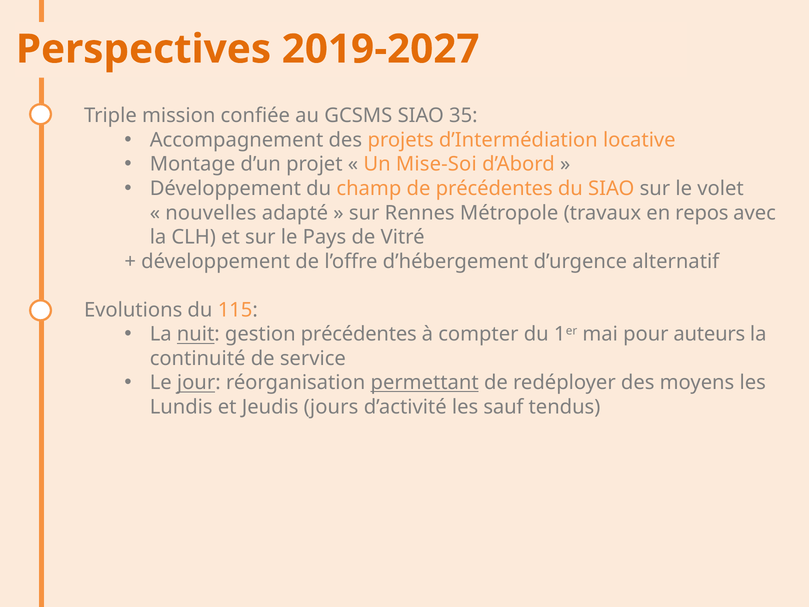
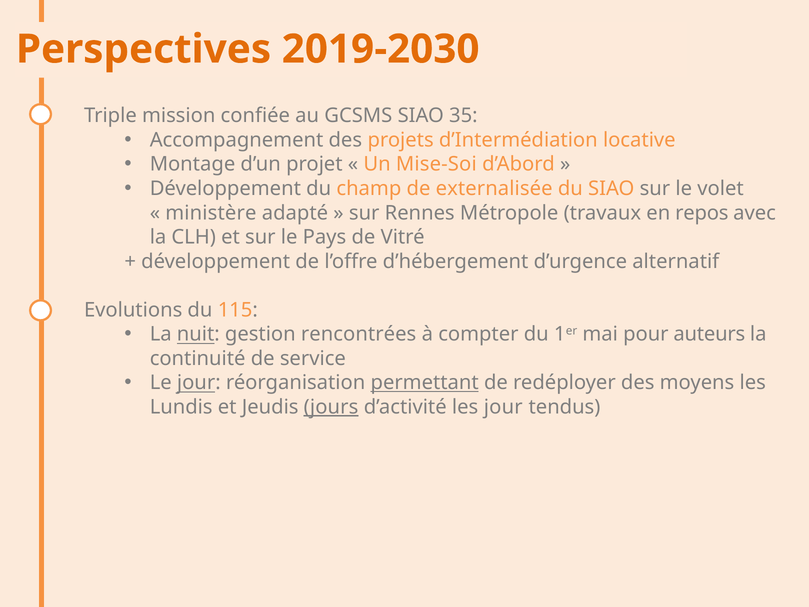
2019-2027: 2019-2027 -> 2019-2030 (381, 49)
de précédentes: précédentes -> externalisée (494, 189)
nouvelles: nouvelles -> ministère (211, 213)
gestion précédentes: précédentes -> rencontrées (359, 334)
jours underline: none -> present (331, 407)
les sauf: sauf -> jour (503, 407)
